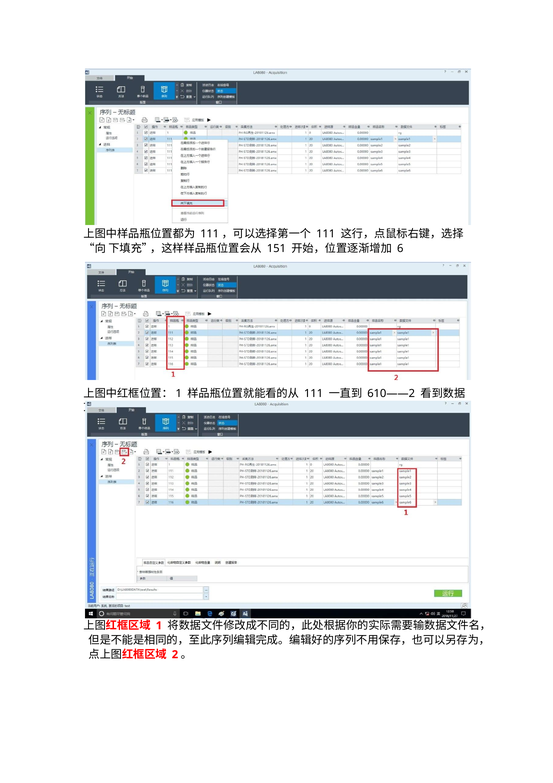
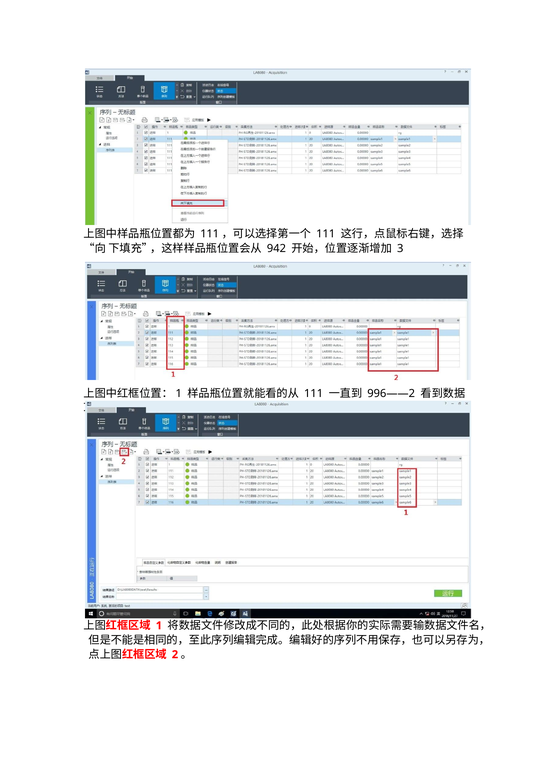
151: 151 -> 942 (276, 248)
6: 6 -> 3 (400, 248)
610——2: 610——2 -> 996——2 (391, 393)
